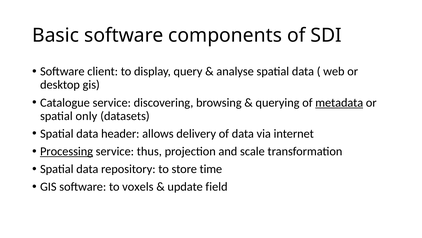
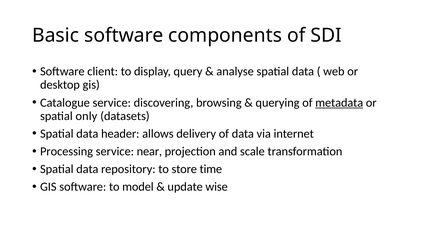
Processing underline: present -> none (67, 151)
thus: thus -> near (149, 151)
voxels: voxels -> model (138, 186)
field: field -> wise (217, 186)
